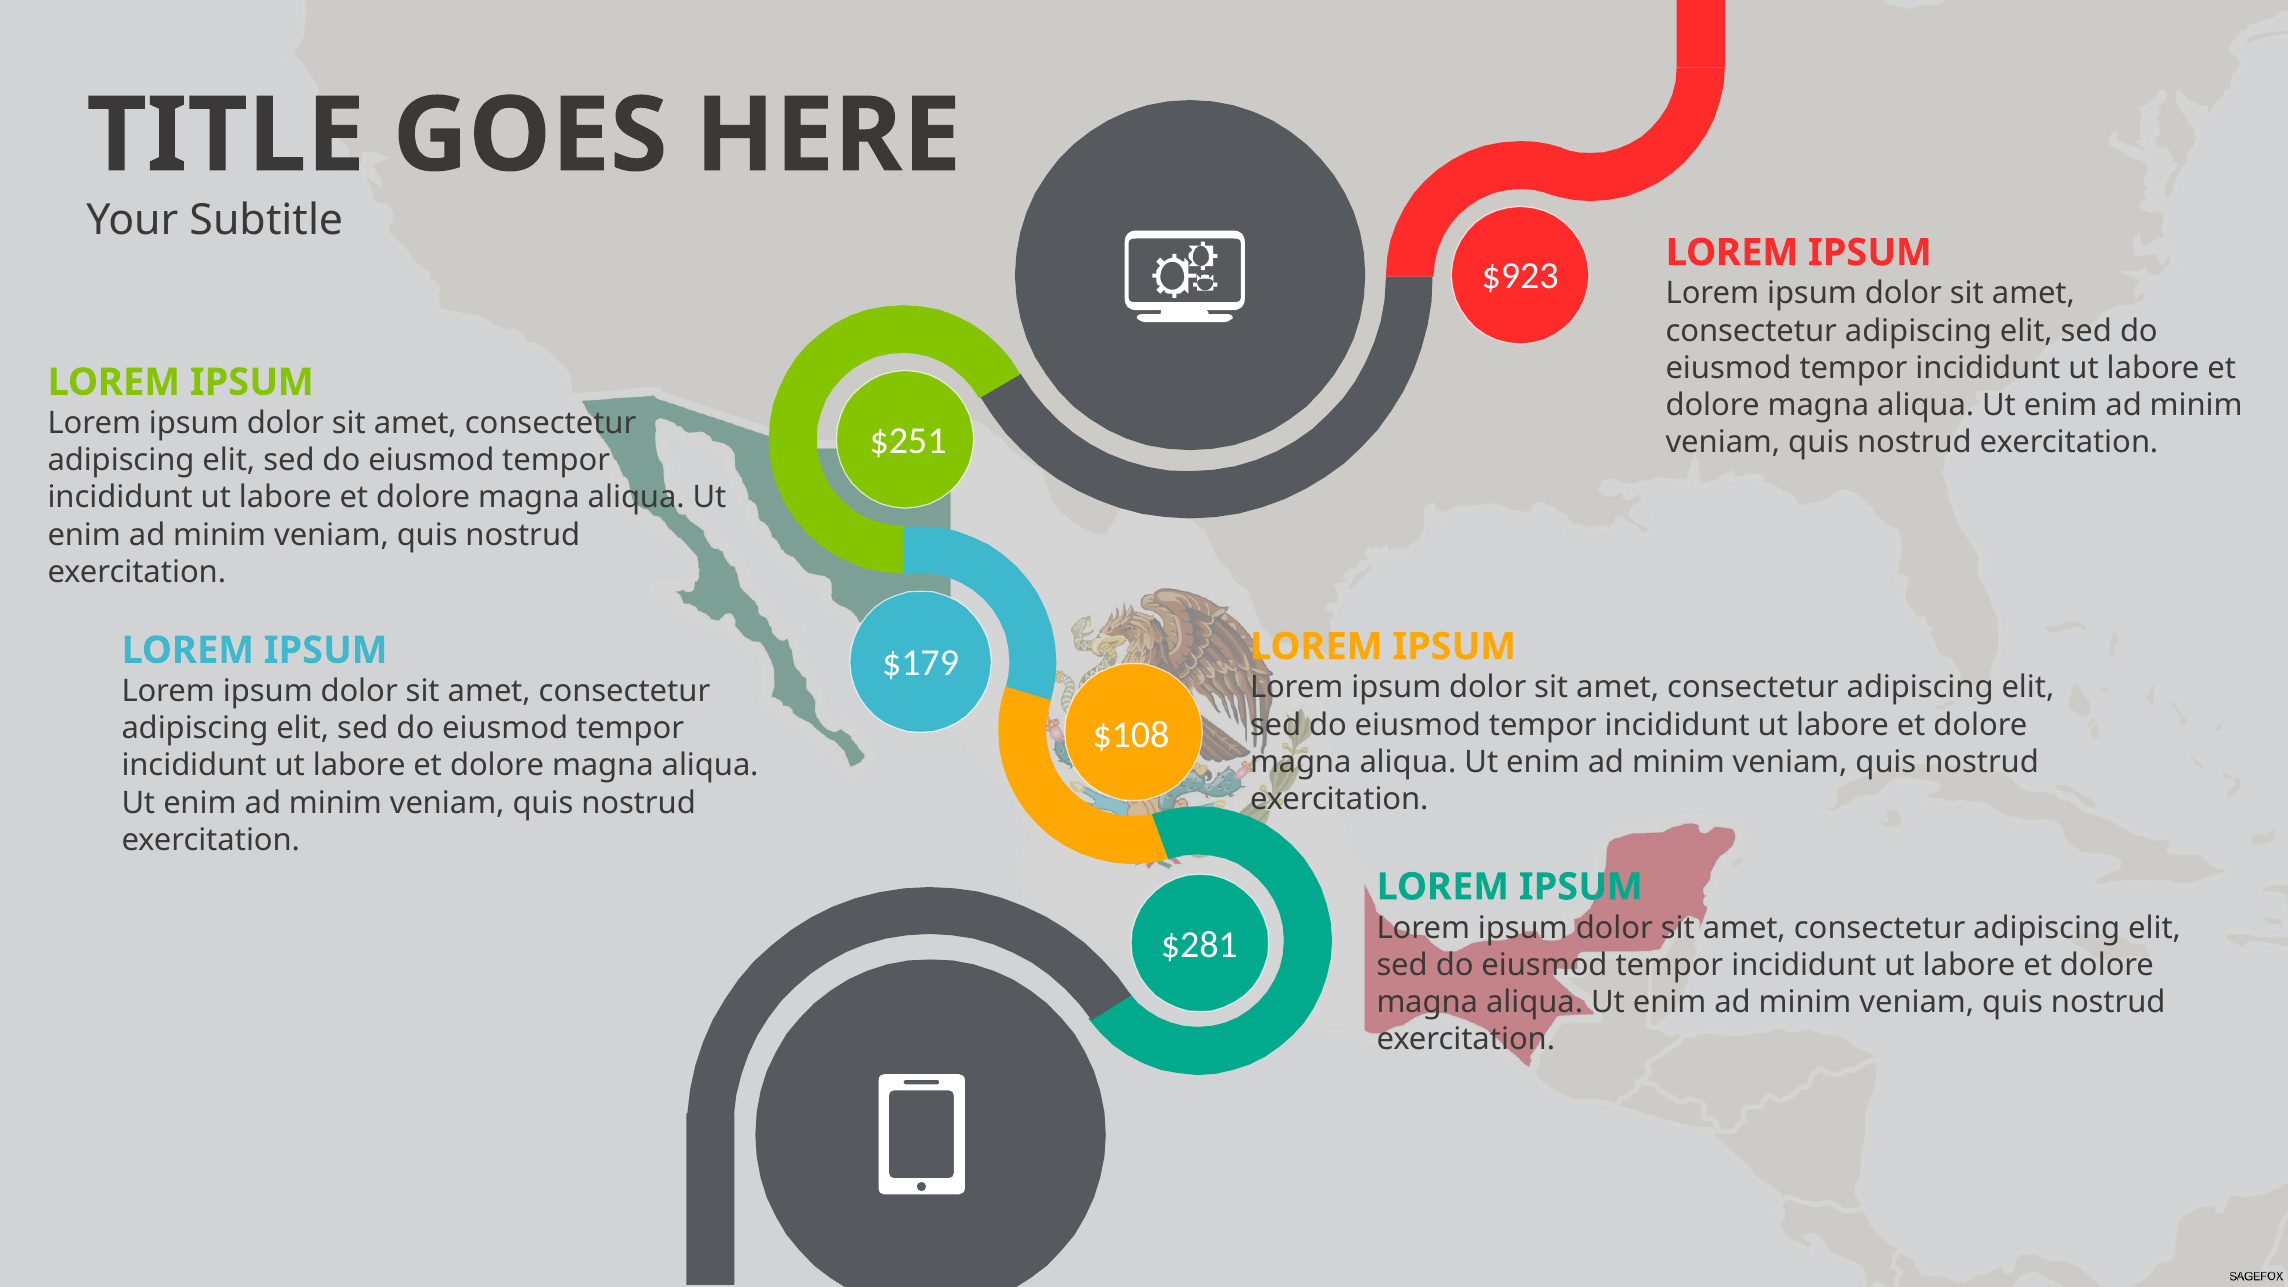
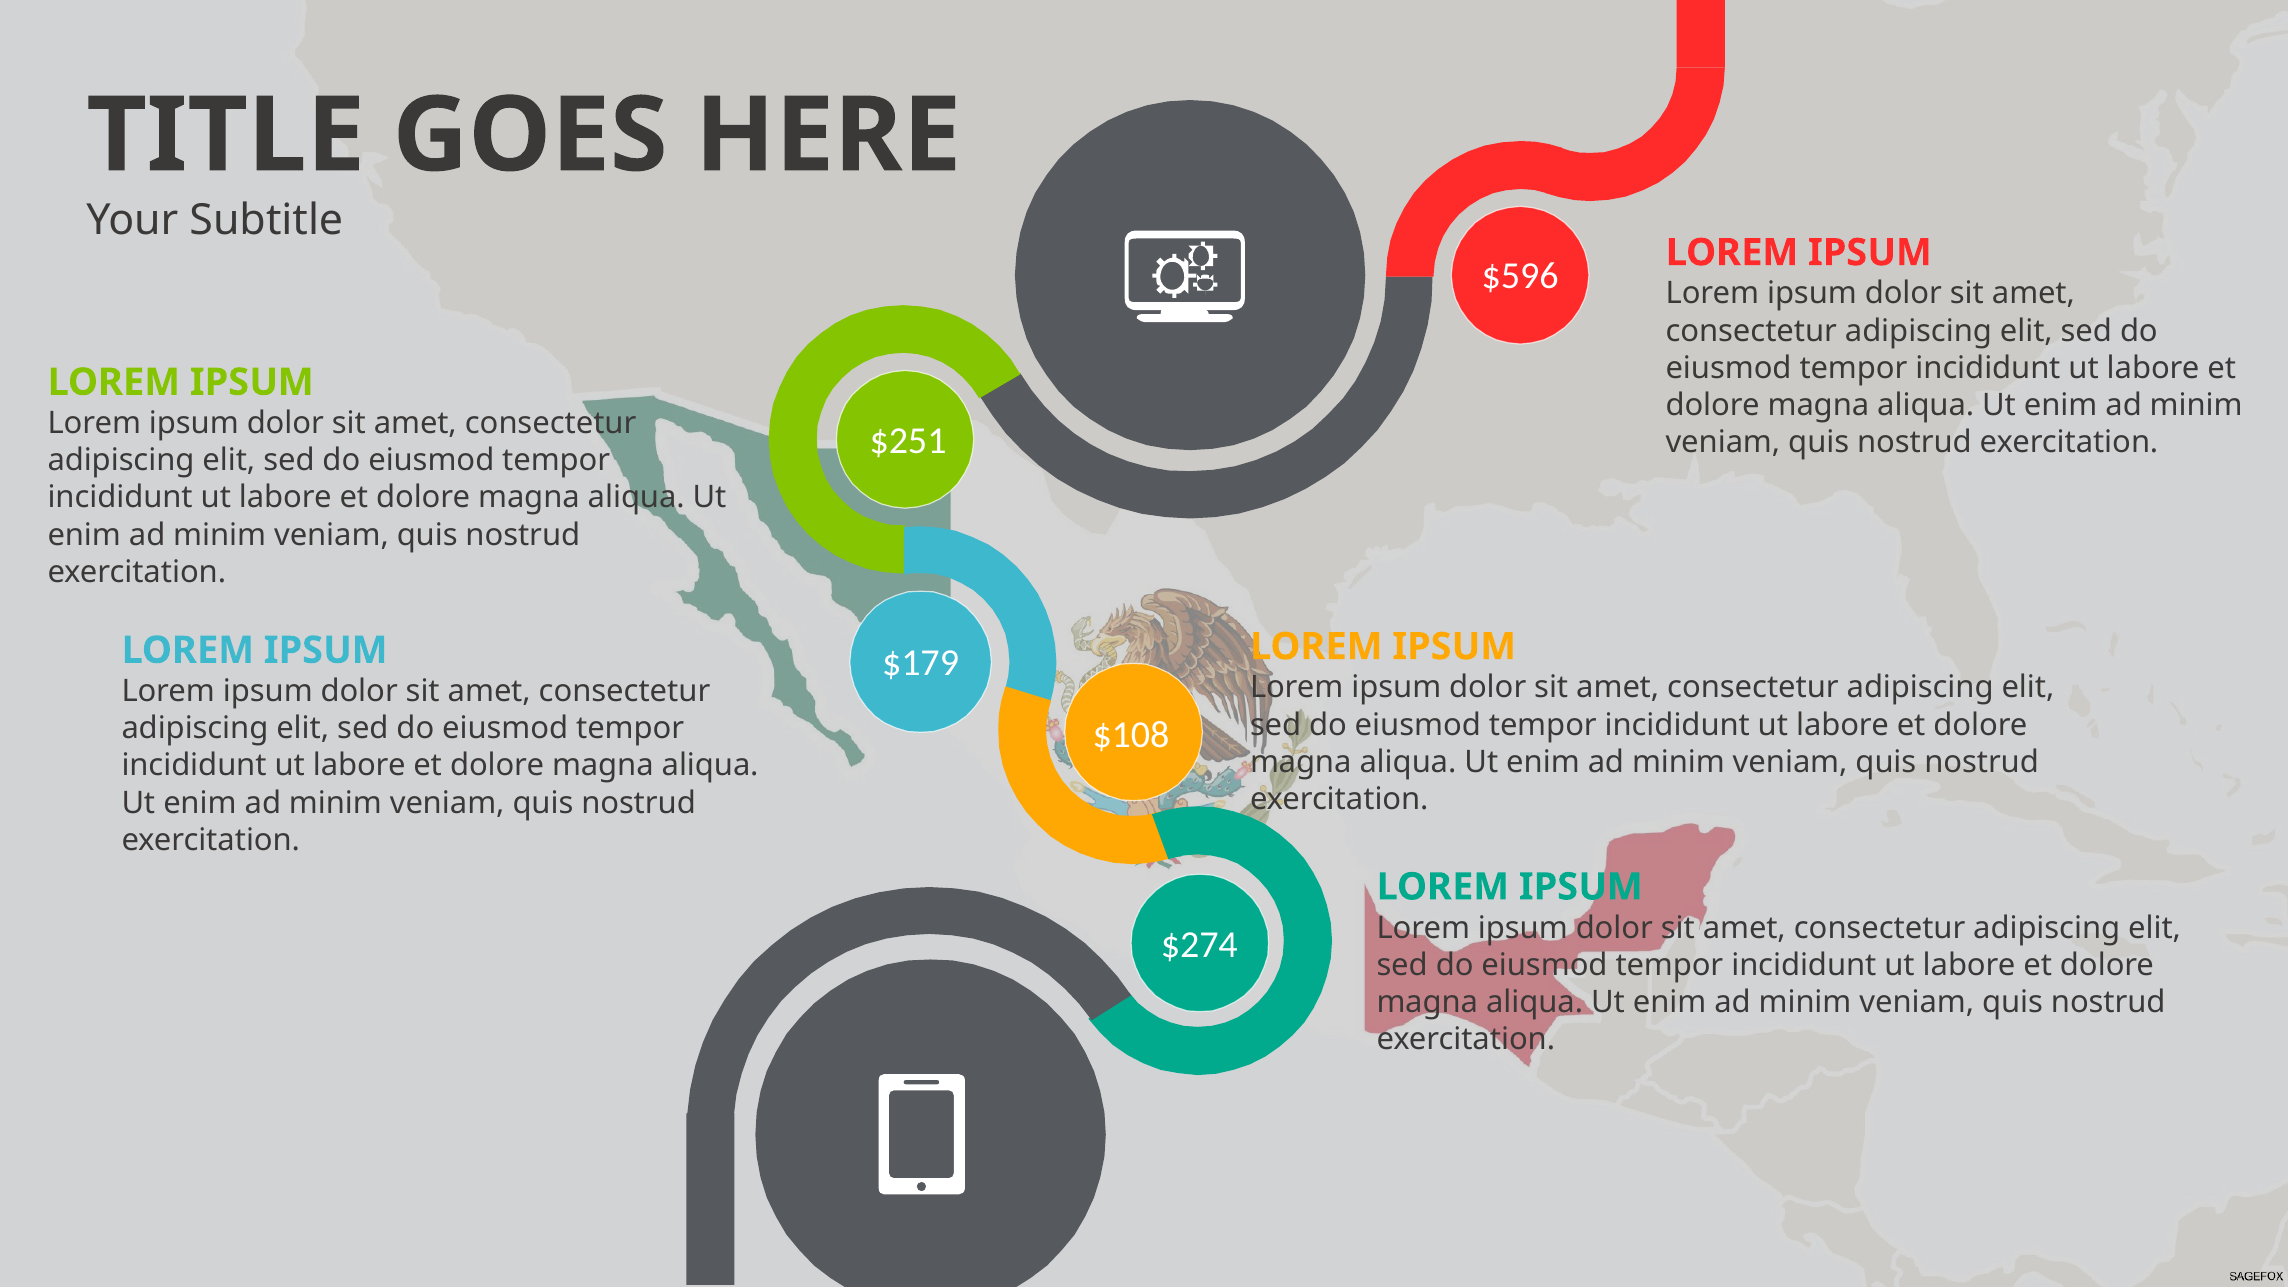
$923: $923 -> $596 (1520, 276)
$281: $281 -> $274 (1199, 945)
